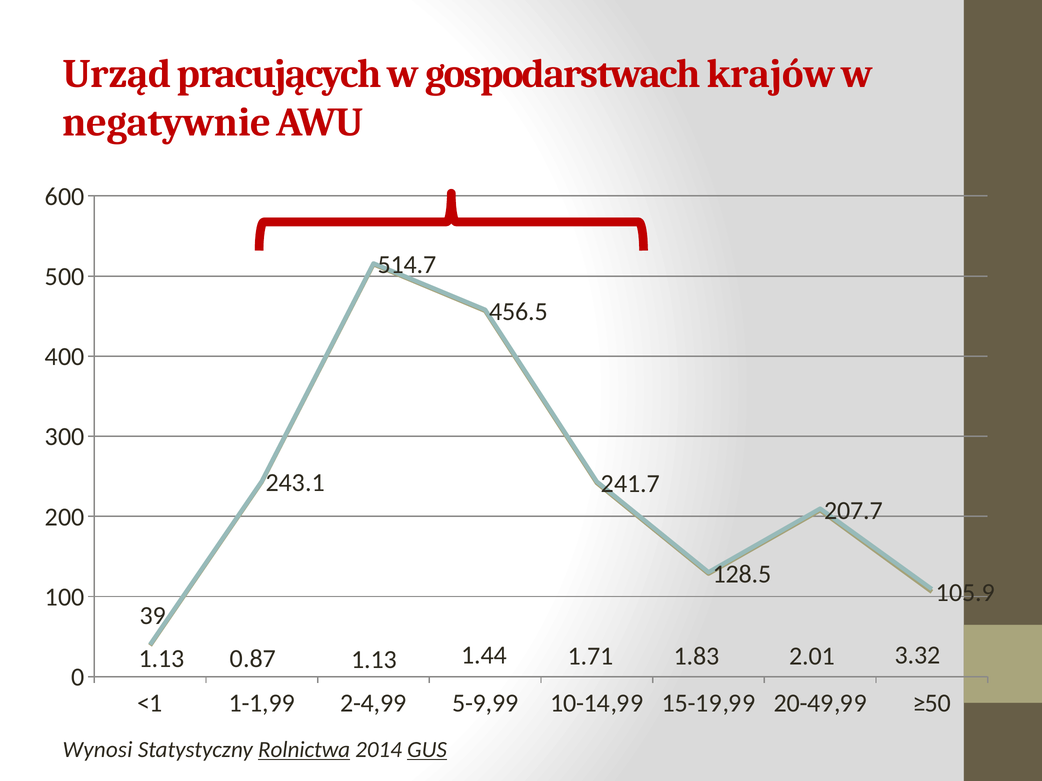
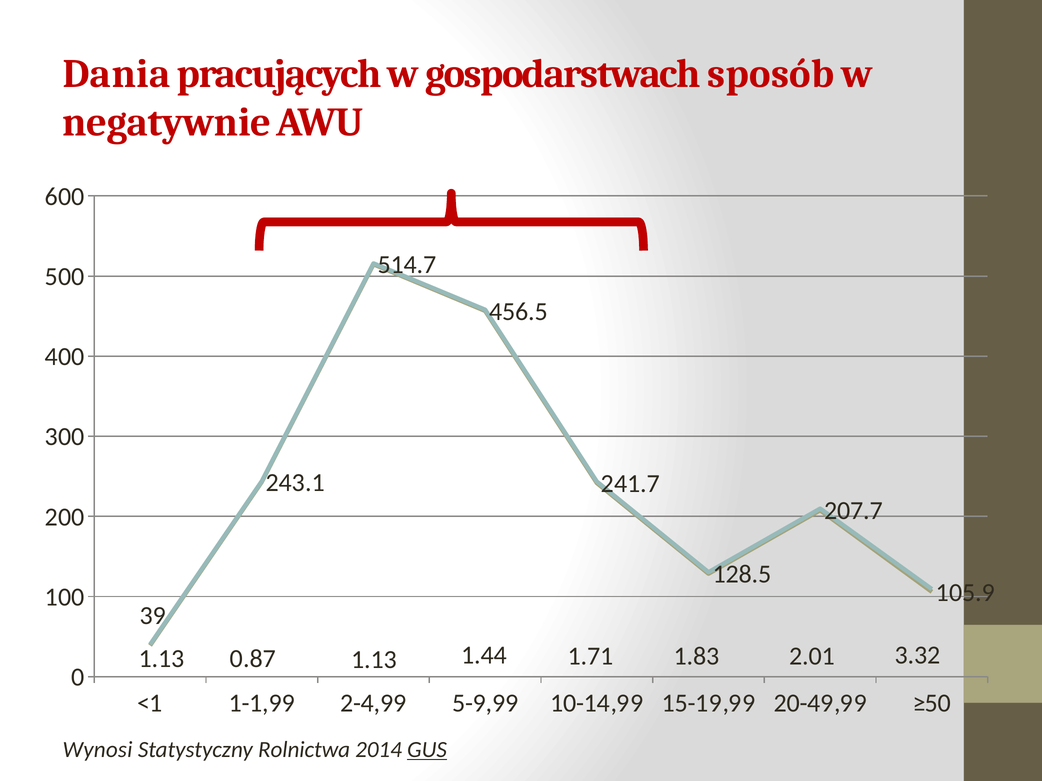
Urząd: Urząd -> Dania (117, 74)
krajów: krajów -> sposób (771, 74)
Rolnictwa underline: present -> none (304, 750)
